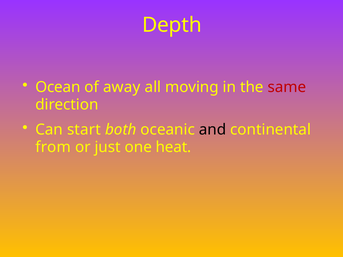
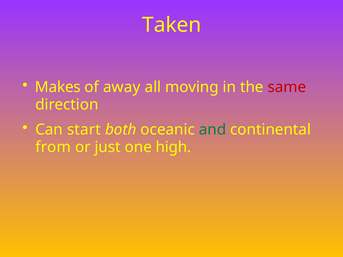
Depth: Depth -> Taken (172, 25)
Ocean: Ocean -> Makes (58, 87)
and colour: black -> green (212, 130)
heat: heat -> high (173, 147)
